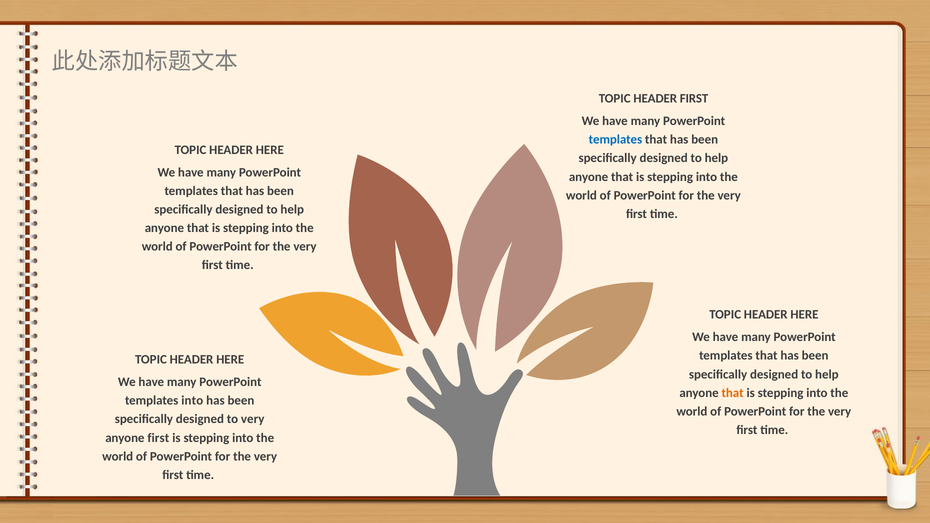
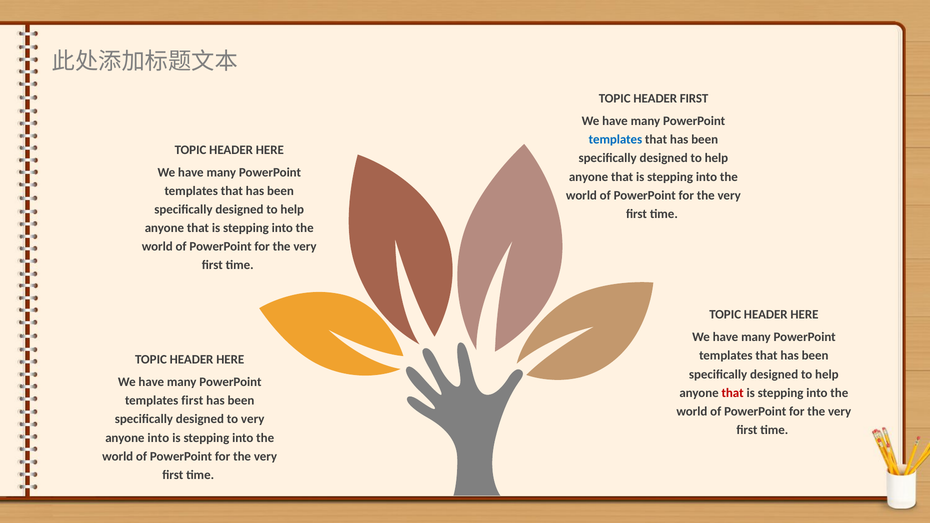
that colour: orange -> red (733, 393)
templates into: into -> first (192, 401)
anyone first: first -> into (158, 438)
